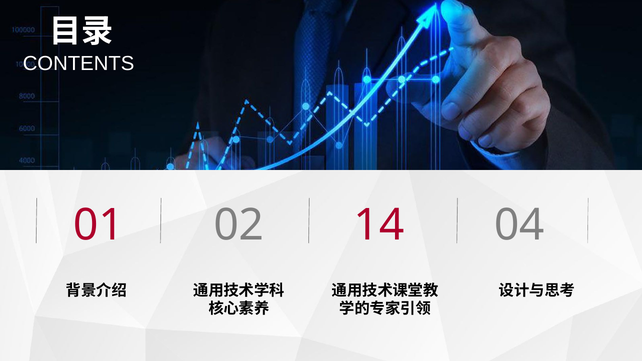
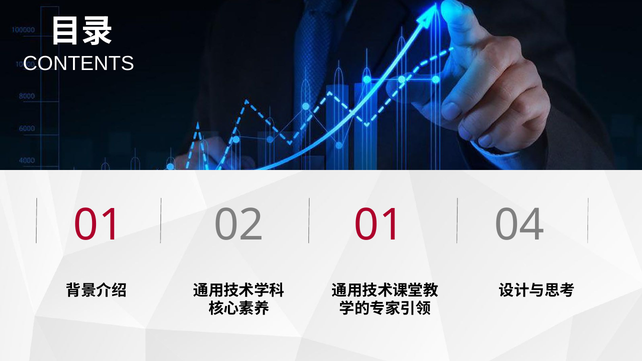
02 14: 14 -> 01 (379, 225)
